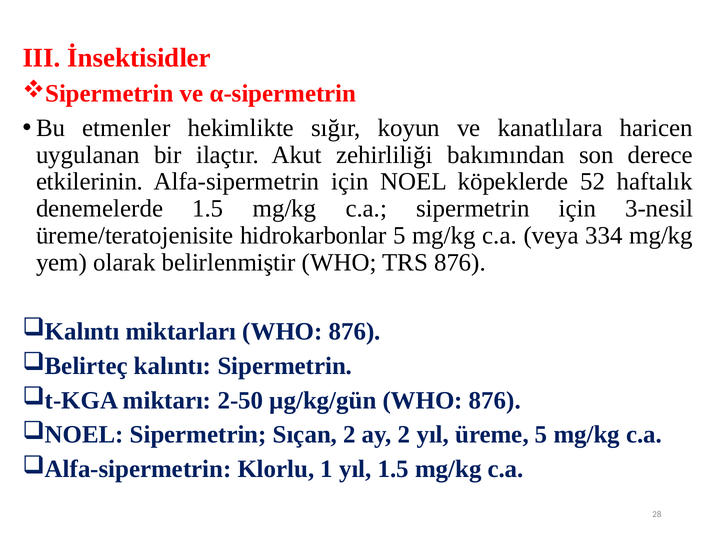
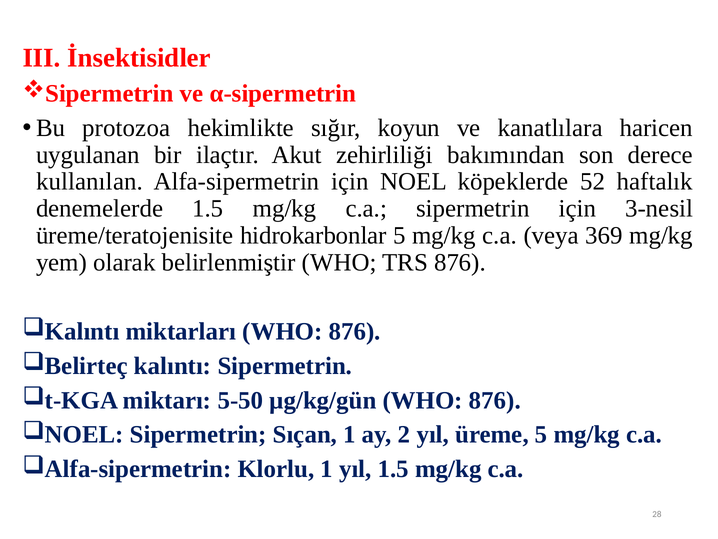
etmenler: etmenler -> protozoa (126, 128)
etkilerinin: etkilerinin -> kullanılan (89, 182)
334: 334 -> 369 (604, 235)
2-50: 2-50 -> 5-50 (240, 400)
Sıçan 2: 2 -> 1 (349, 434)
